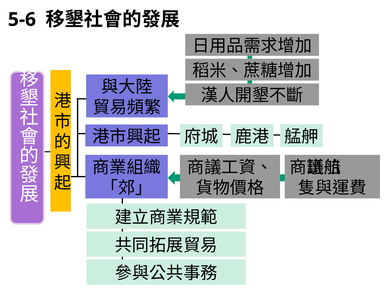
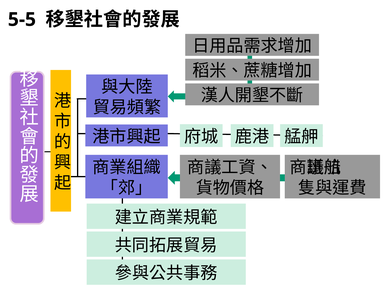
5-6: 5-6 -> 5-5 (22, 20)
